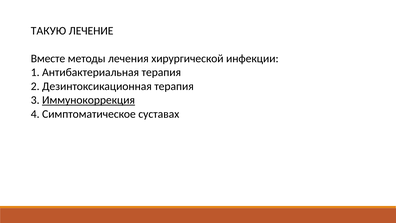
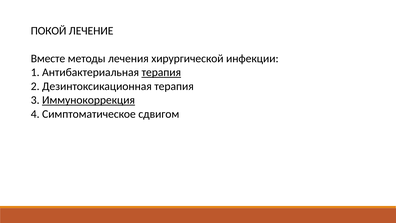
ТАКУЮ: ТАКУЮ -> ПОКОЙ (49, 31)
терапия underline: none -> present (161, 72)
суставах: суставах -> сдвигом (159, 114)
